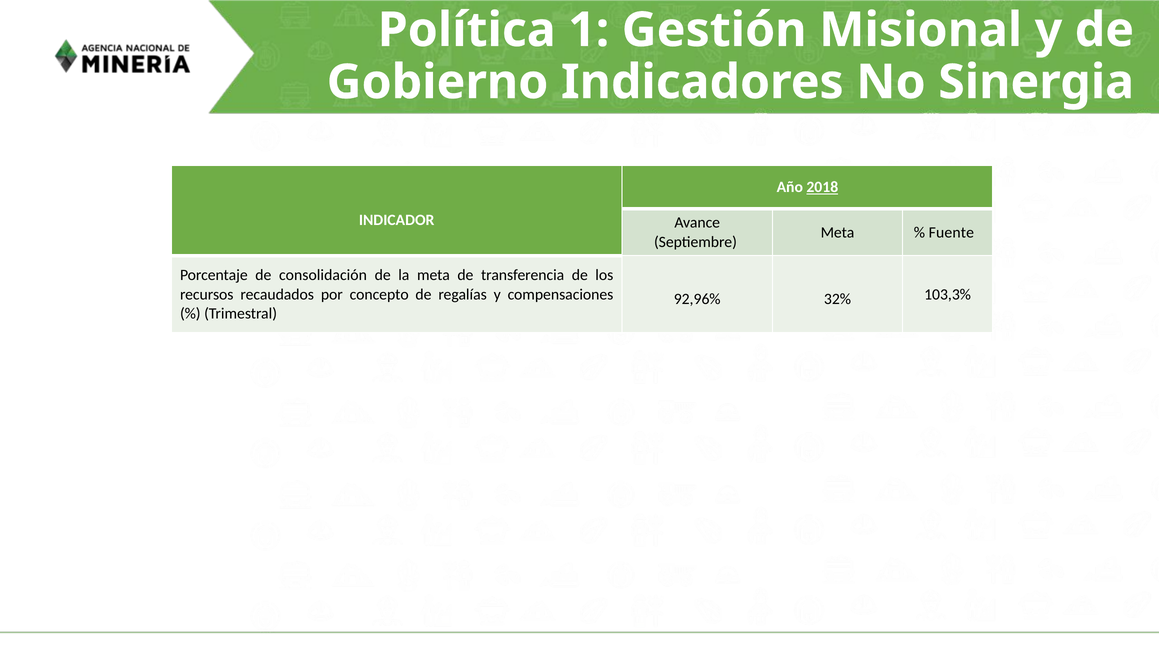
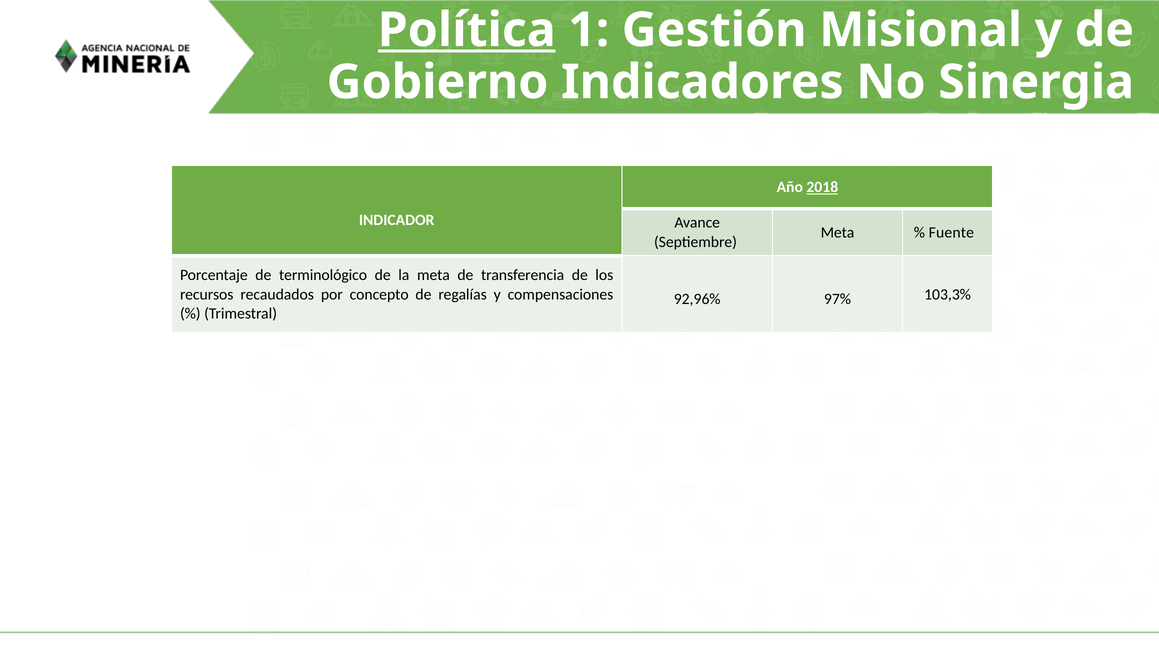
Política underline: none -> present (467, 30)
consolidación: consolidación -> terminológico (323, 275)
32%: 32% -> 97% (837, 299)
